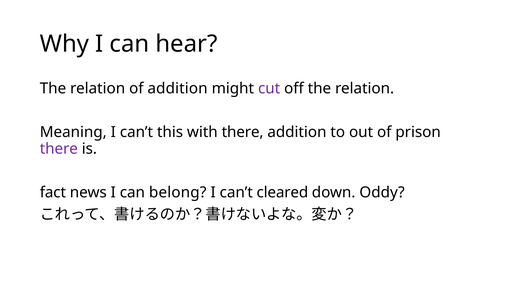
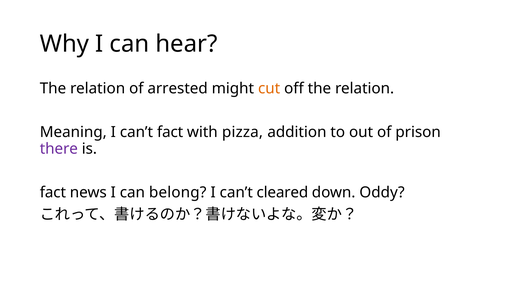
of addition: addition -> arrested (178, 88)
cut colour: purple -> orange (269, 88)
can’t this: this -> fact (170, 132)
with there: there -> pizza (242, 132)
